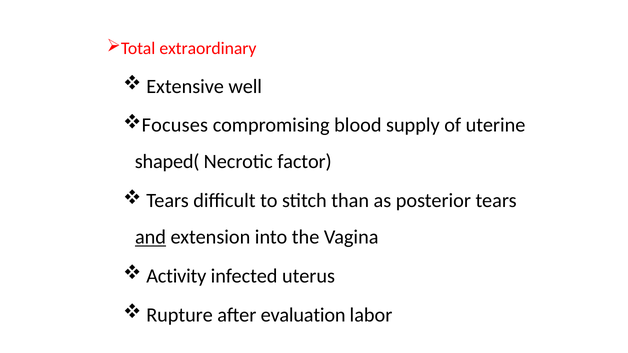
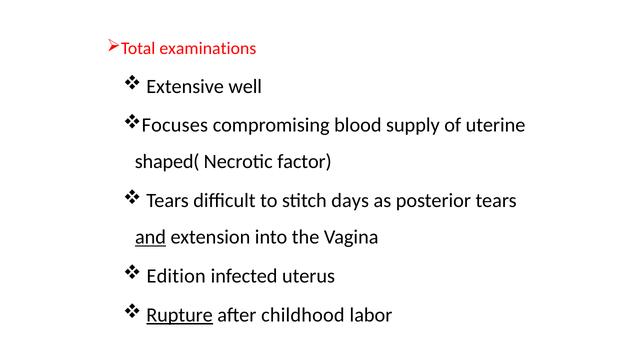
extraordinary: extraordinary -> examinations (208, 49)
than: than -> days (350, 201)
Activity: Activity -> Edition (176, 276)
Rupture underline: none -> present (180, 315)
evaluation: evaluation -> childhood (303, 315)
